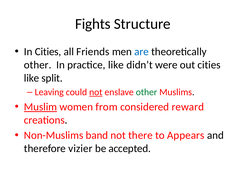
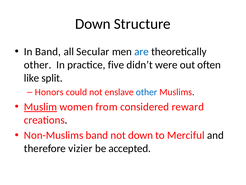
Fights: Fights -> Down (93, 24)
In Cities: Cities -> Band (48, 52)
Friends: Friends -> Secular (93, 52)
practice like: like -> five (116, 65)
out cities: cities -> often (209, 65)
Leaving: Leaving -> Honors (49, 92)
not underline: present -> none (96, 92)
other colour: green -> blue (147, 92)
not there: there -> down (141, 135)
Appears: Appears -> Merciful (186, 135)
